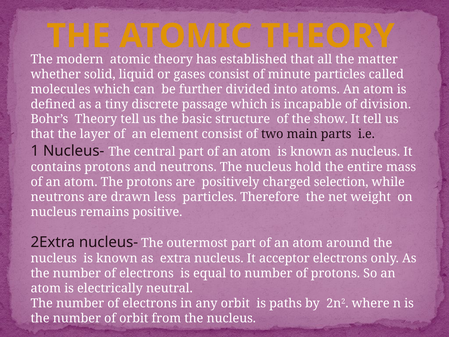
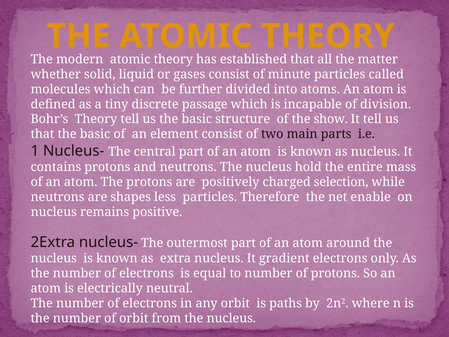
that the layer: layer -> basic (95, 134)
drawn: drawn -> shapes (131, 197)
weight: weight -> enable (371, 197)
acceptor: acceptor -> gradient (284, 258)
